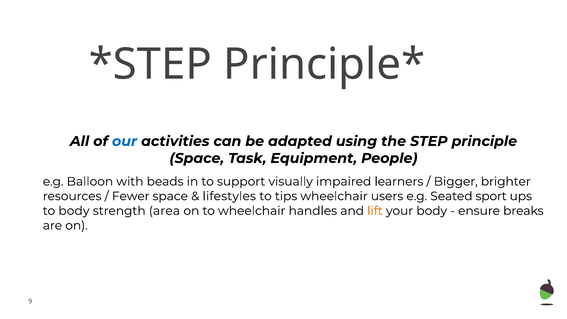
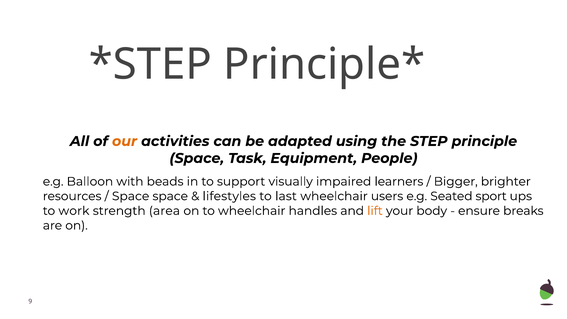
our colour: blue -> orange (125, 141)
Fewer: Fewer -> Space (131, 196)
tips: tips -> last (286, 196)
to body: body -> work (74, 211)
